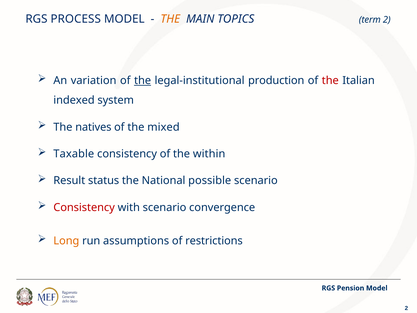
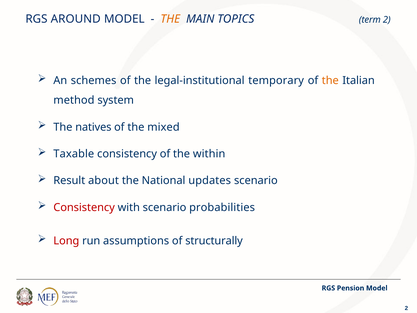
PROCESS: PROCESS -> AROUND (76, 19)
variation: variation -> schemes (94, 80)
the underline: present -> none (143, 80)
production: production -> temporary (276, 80)
the colour: red -> orange (330, 80)
indexed: indexed -> method (74, 100)
status: status -> about (104, 180)
possible: possible -> updates (210, 180)
convergence: convergence -> probabilities (222, 207)
Long colour: orange -> red (66, 241)
restrictions: restrictions -> structurally (214, 241)
